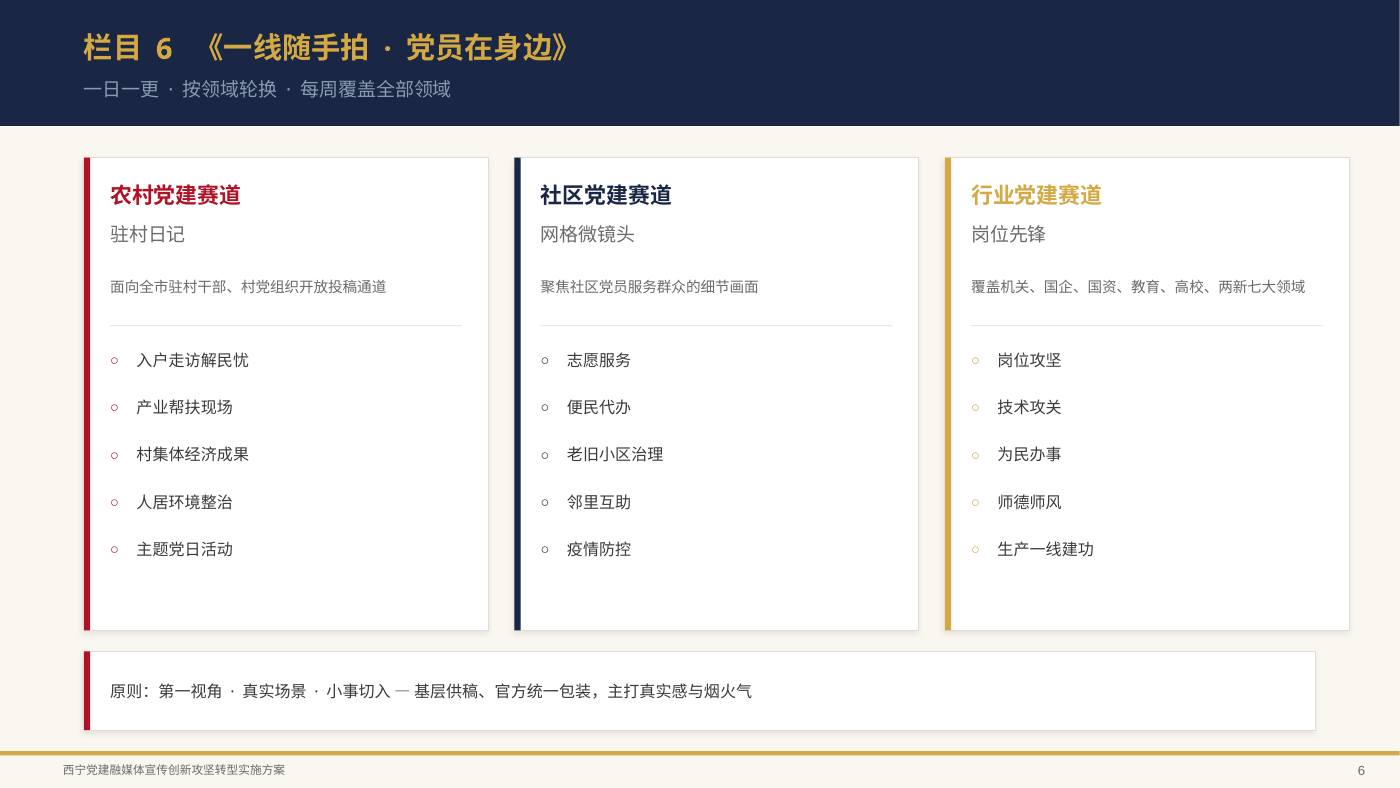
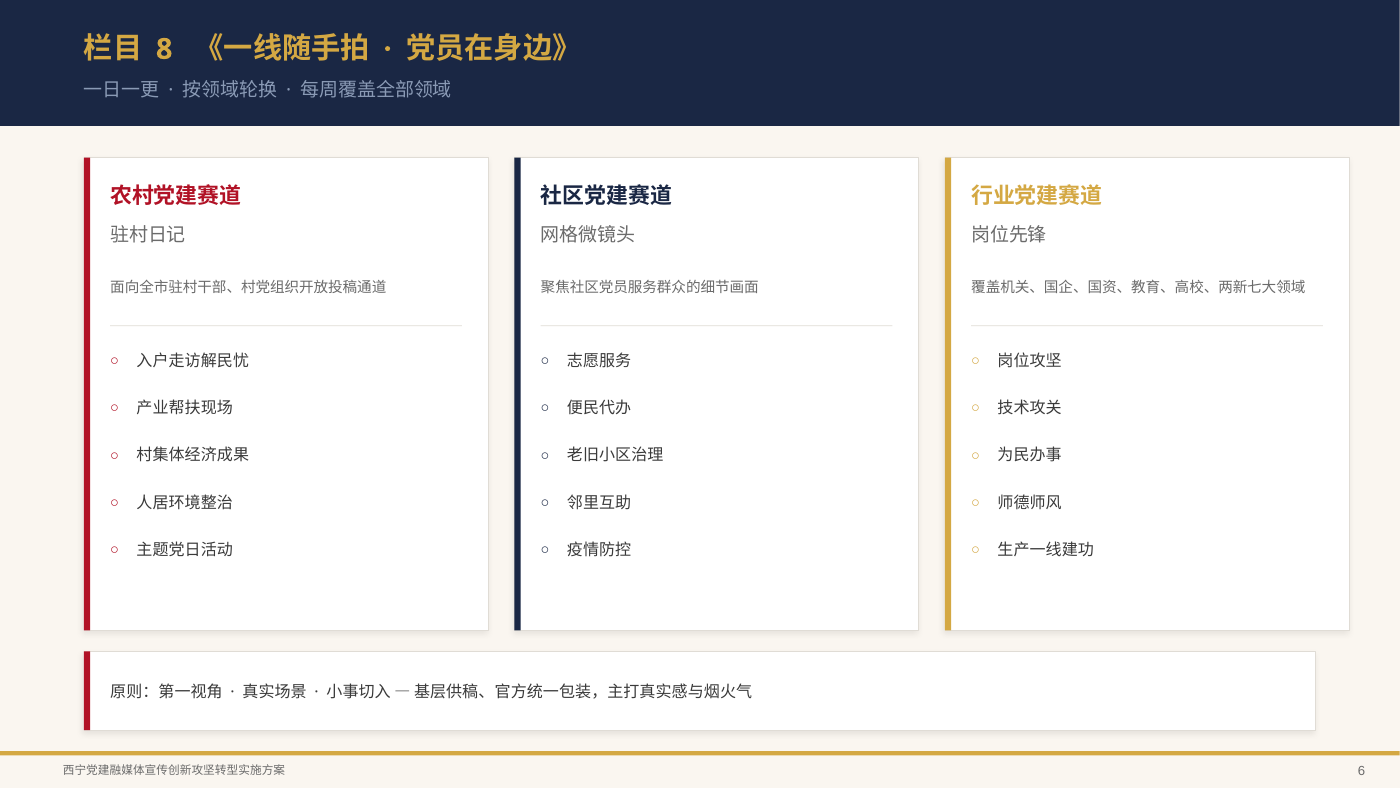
6: 6 -> 8 (164, 49)
